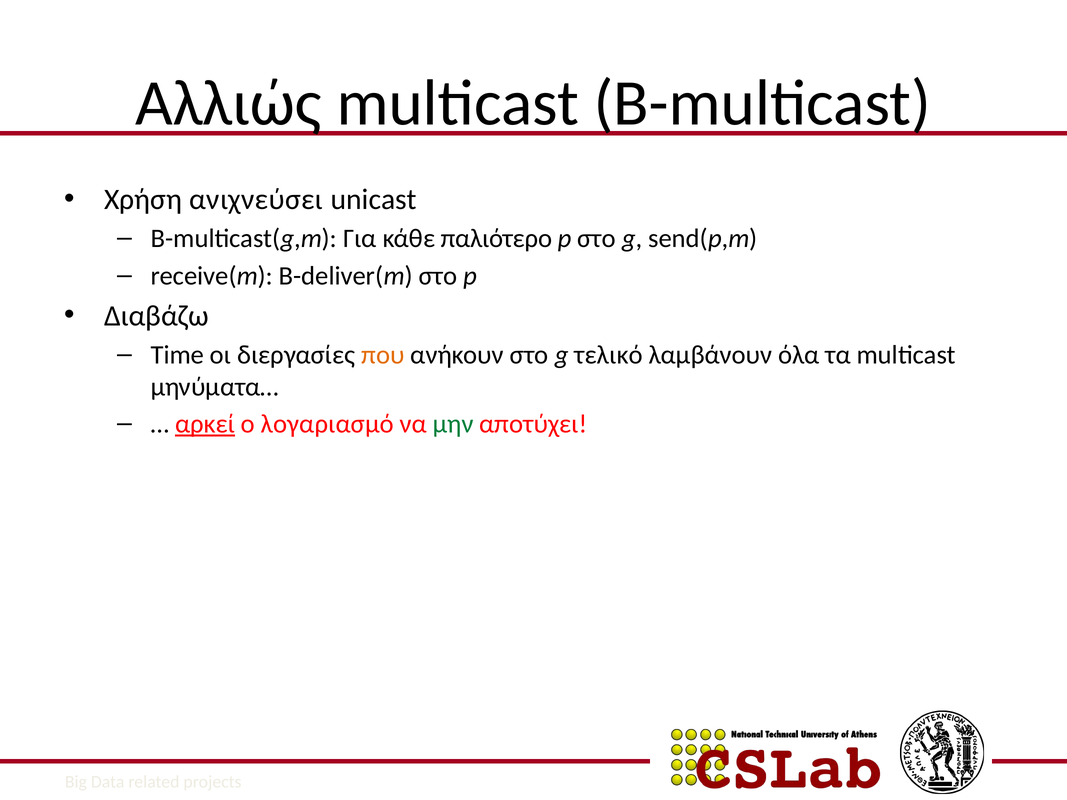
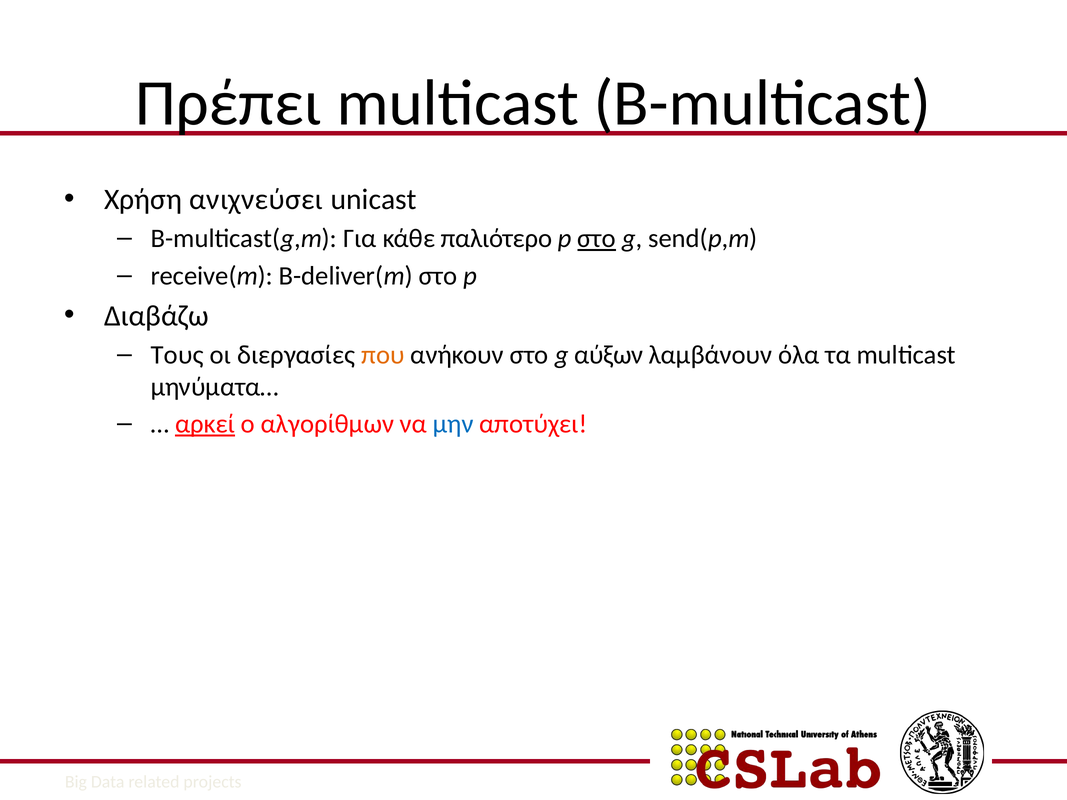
Αλλιώς: Αλλιώς -> Πρέπει (228, 103)
στο underline: none -> present (597, 239)
Time: Time -> Τους (177, 355)
τελικό: τελικό -> αύξων (609, 355)
λογαριασμό: λογαριασμό -> αλγορίθμων (327, 424)
μην colour: green -> blue (453, 424)
